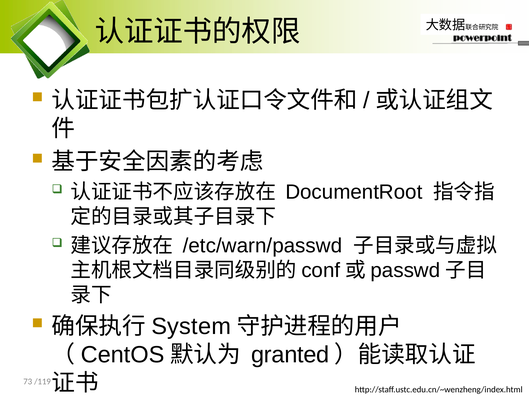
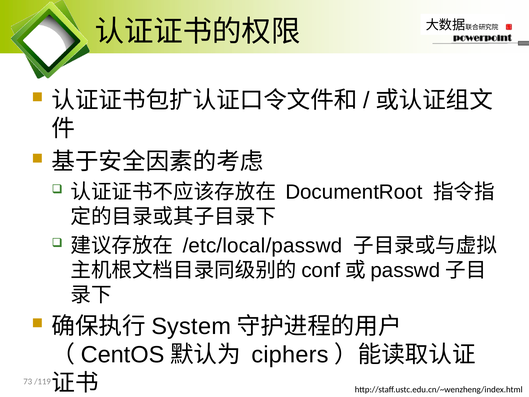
/etc/warn/passwd: /etc/warn/passwd -> /etc/local/passwd (262, 246)
granted: granted -> ciphers (290, 355)
